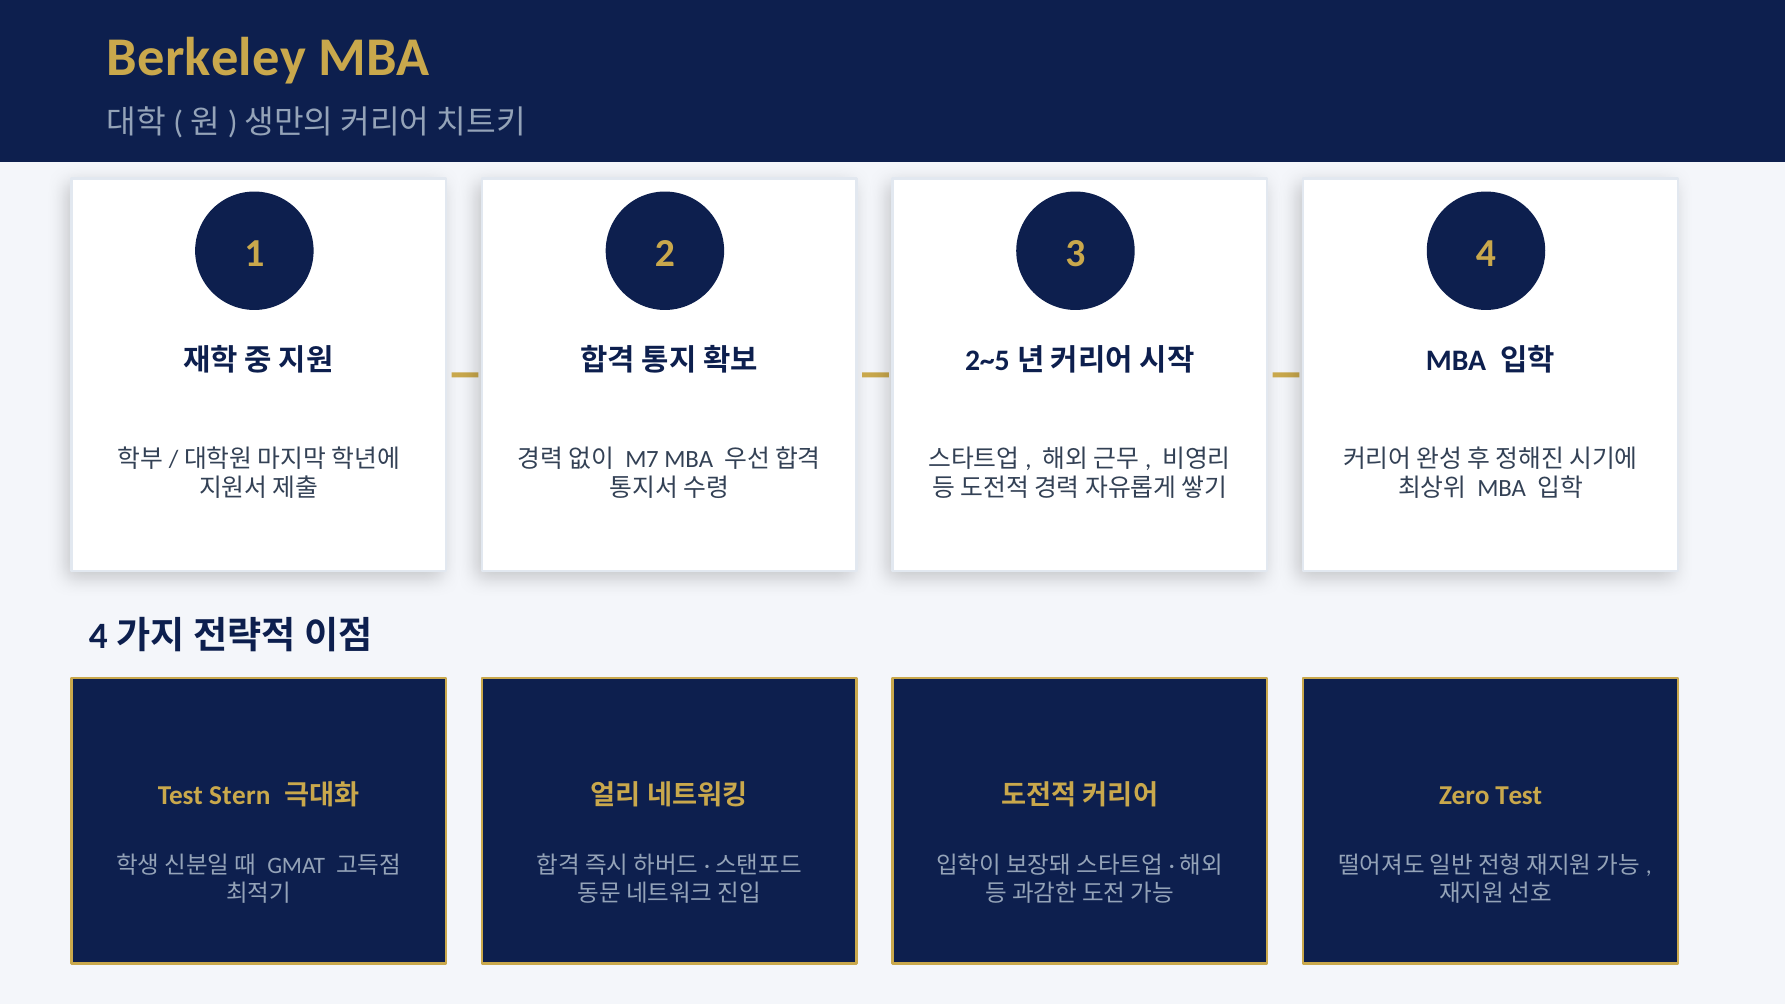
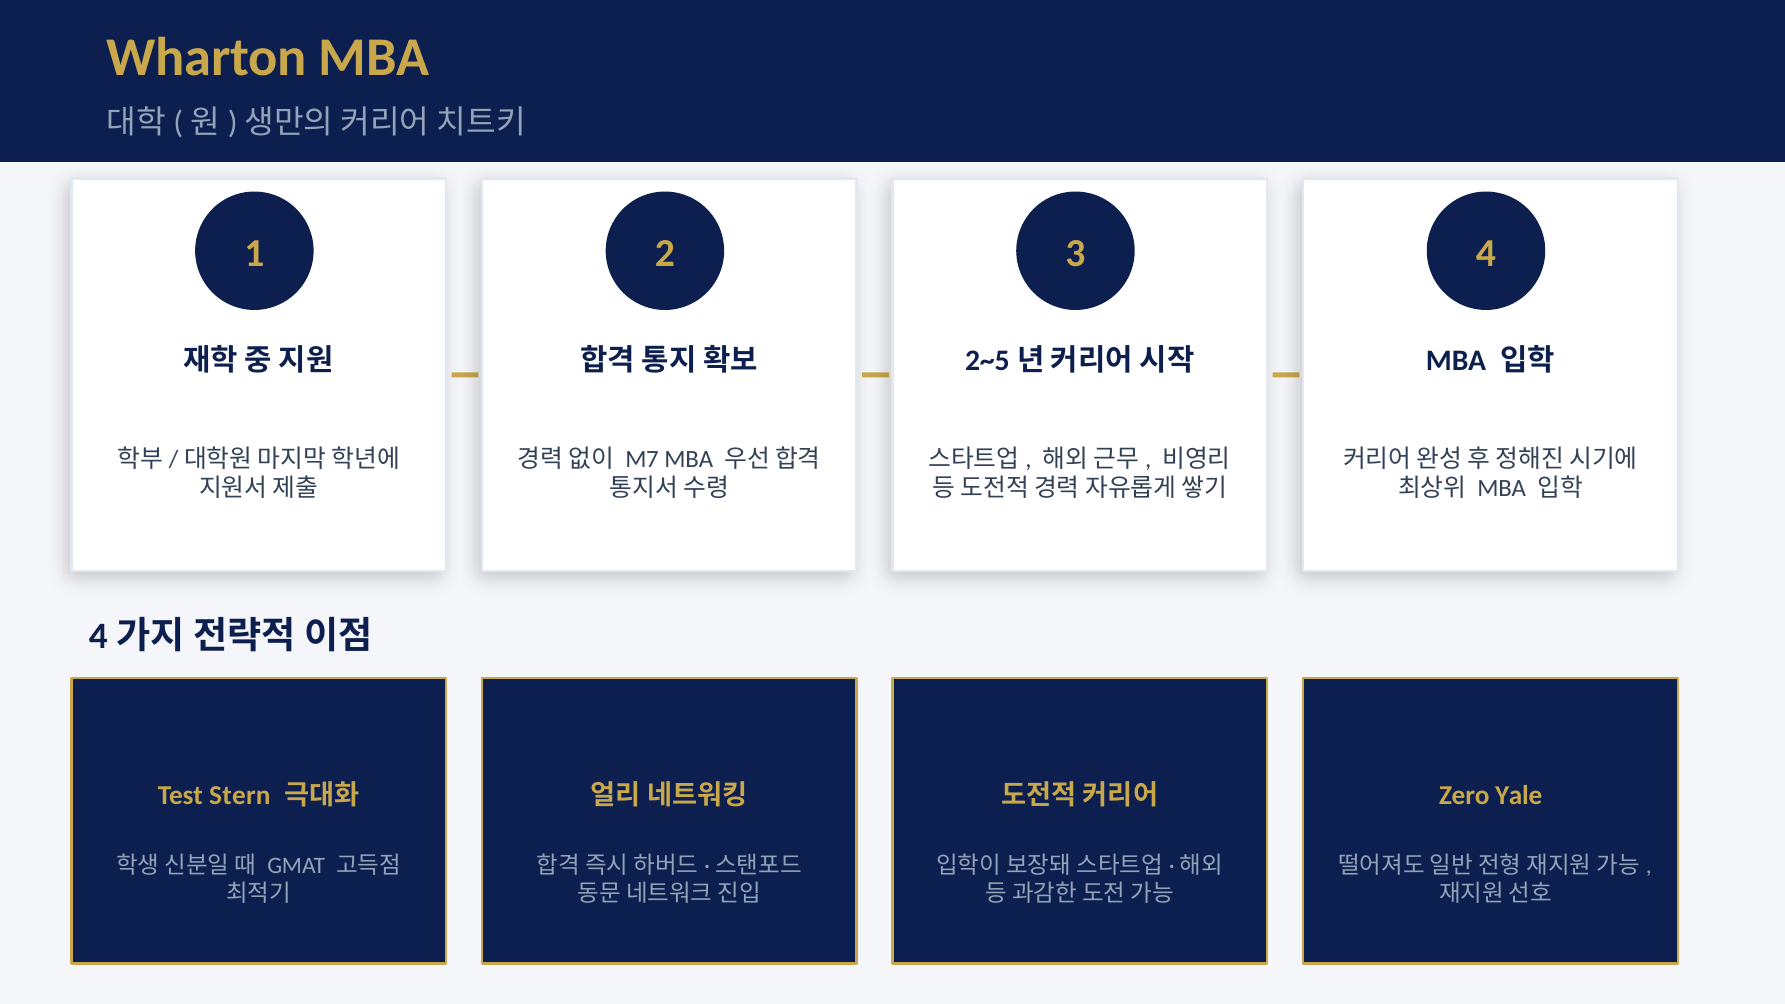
Berkeley: Berkeley -> Wharton (207, 57)
Zero Test: Test -> Yale (1519, 795)
